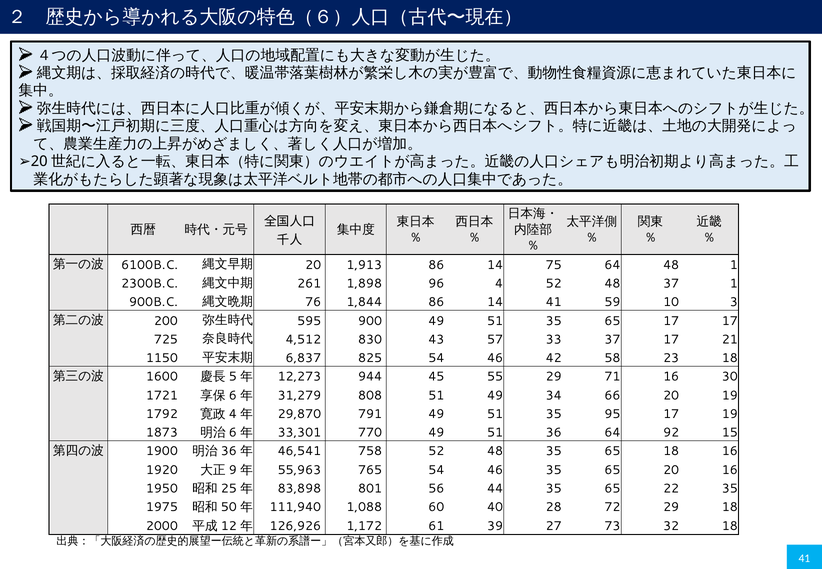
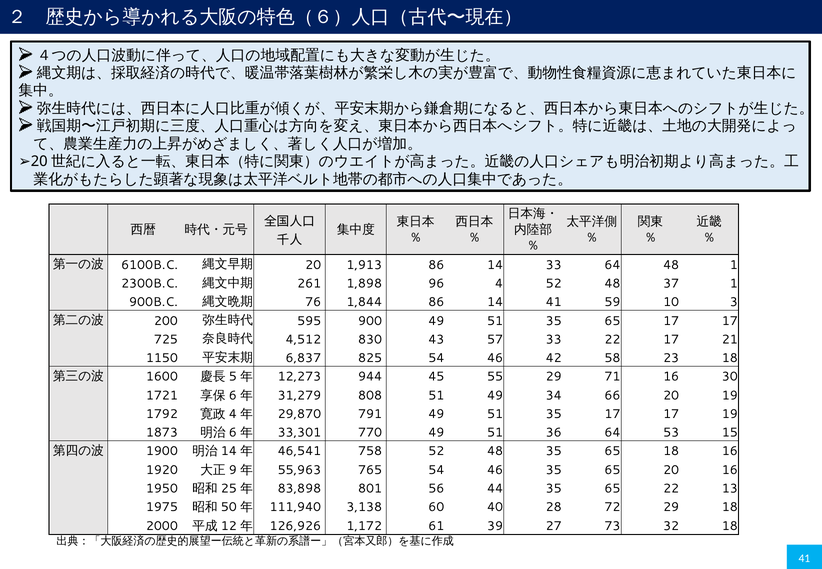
14 75: 75 -> 33 (554, 265)
33 37: 37 -> 22 (612, 340)
35 95: 95 -> 17 (612, 414)
92: 92 -> 53 (671, 433)
36: 36 -> 14 (229, 451)
22 35: 35 -> 13 (730, 489)
1,088: 1,088 -> 3,138 (364, 507)
